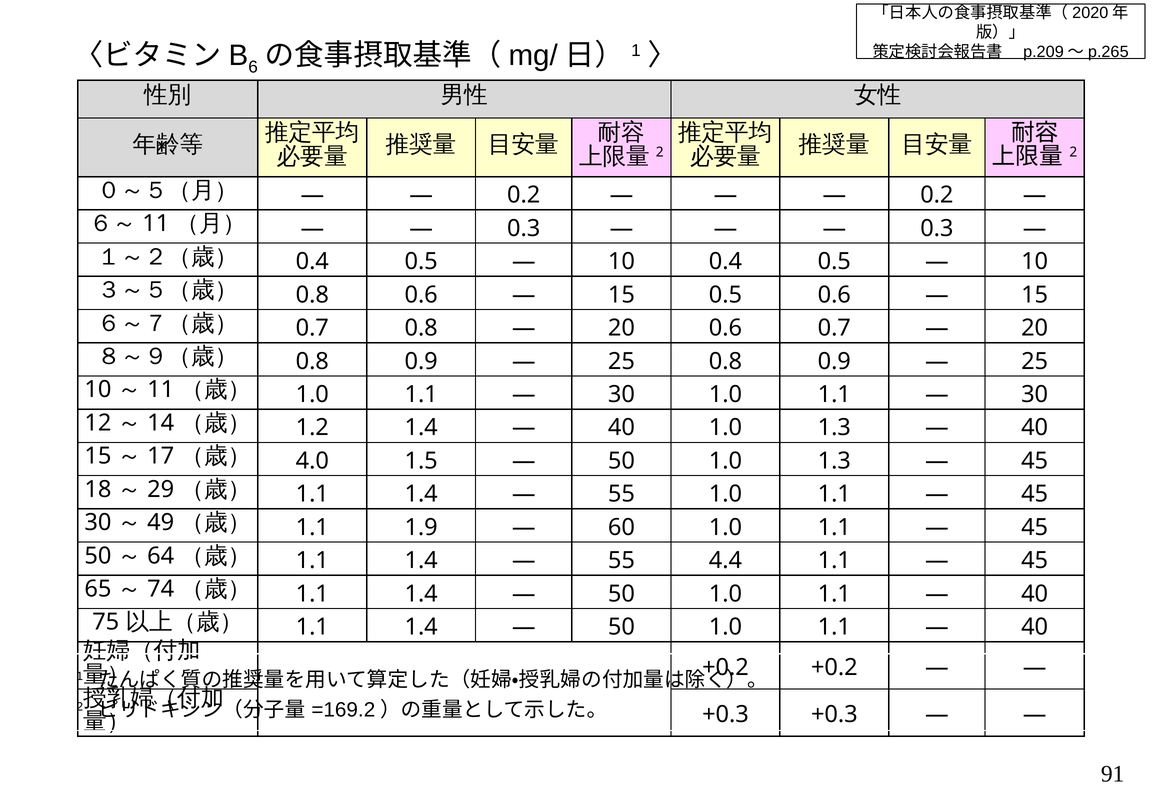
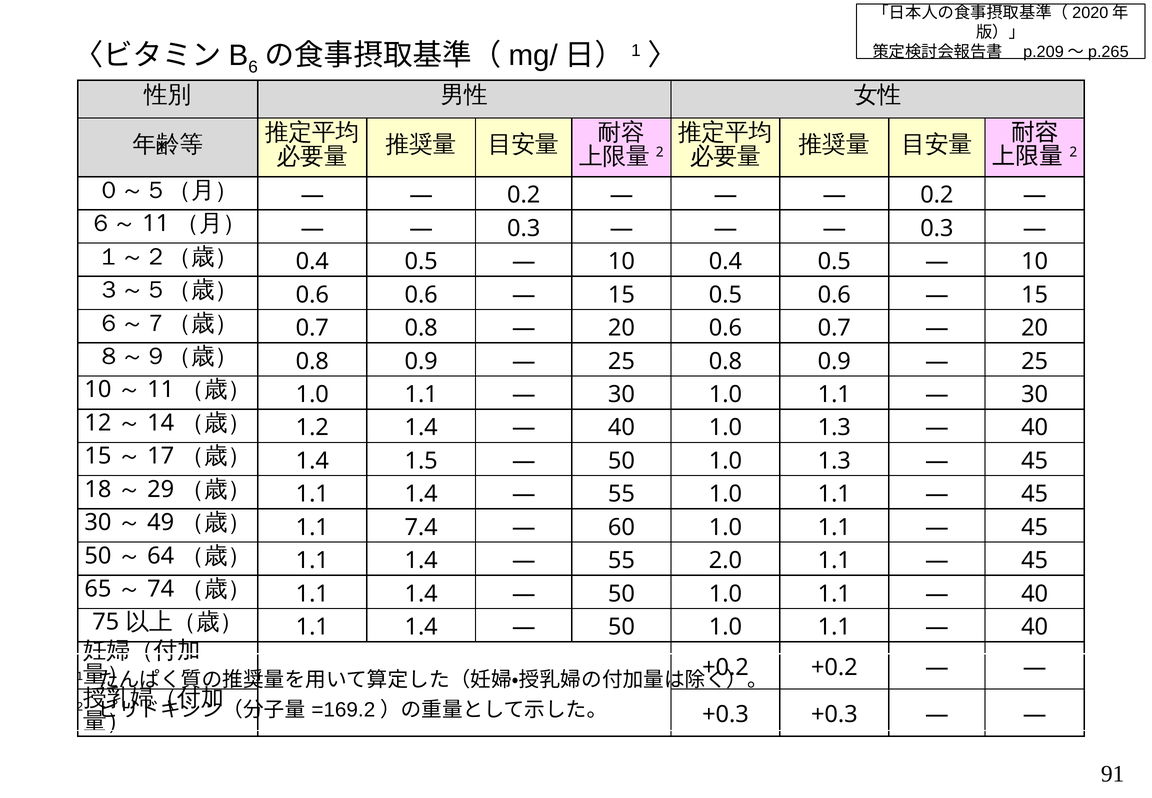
0.8: 0.8 -> 0.6 (312, 295)
4.0: 4.0 -> 1.4 (312, 461)
1.9: 1.9 -> 7.4 (421, 527)
4.4: 4.4 -> 2.0 (725, 560)
